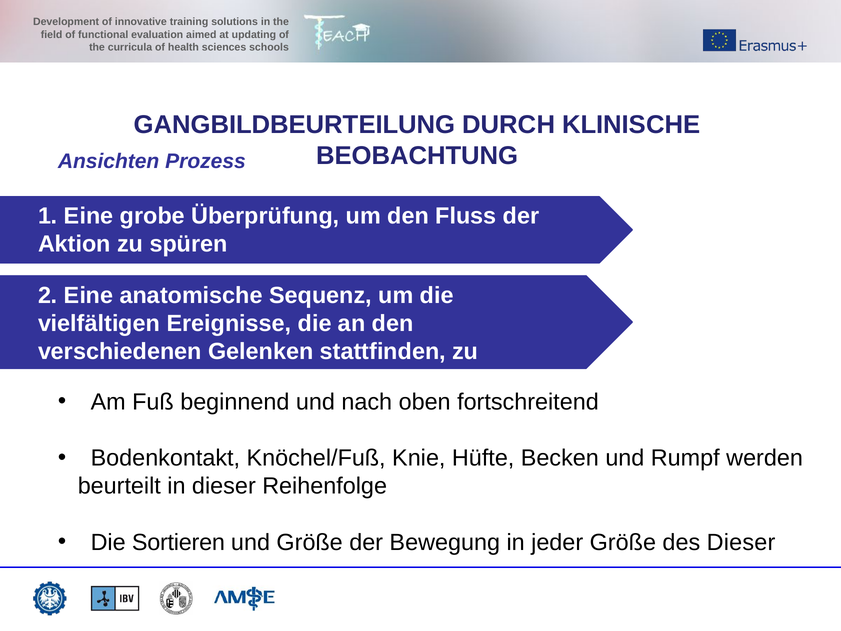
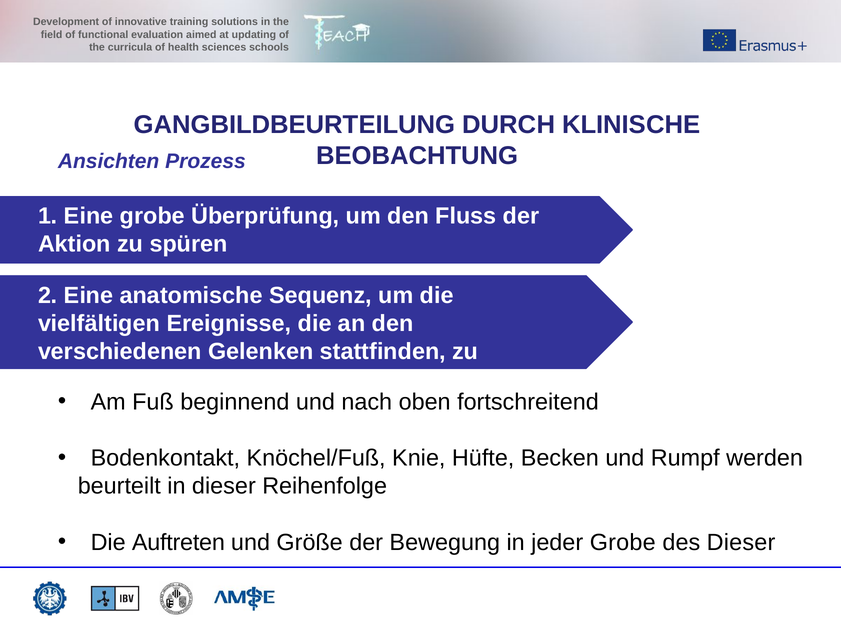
Die Sortieren: Sortieren -> Auftreten (178, 542)
jeder Größe: Größe -> Grobe (623, 542)
